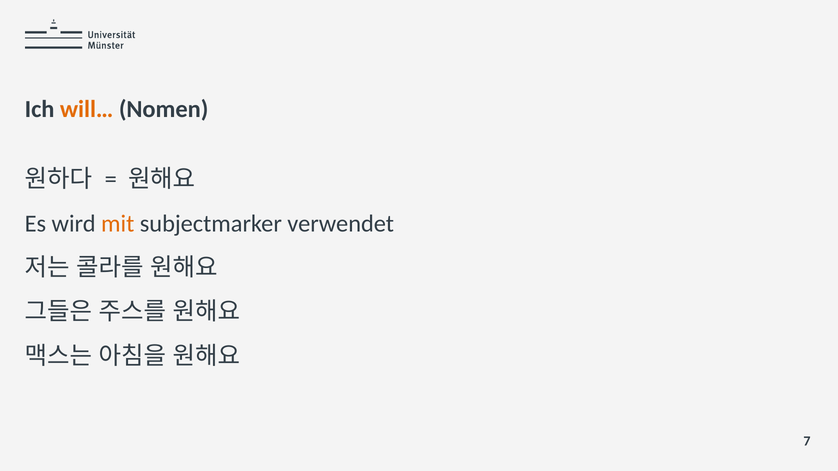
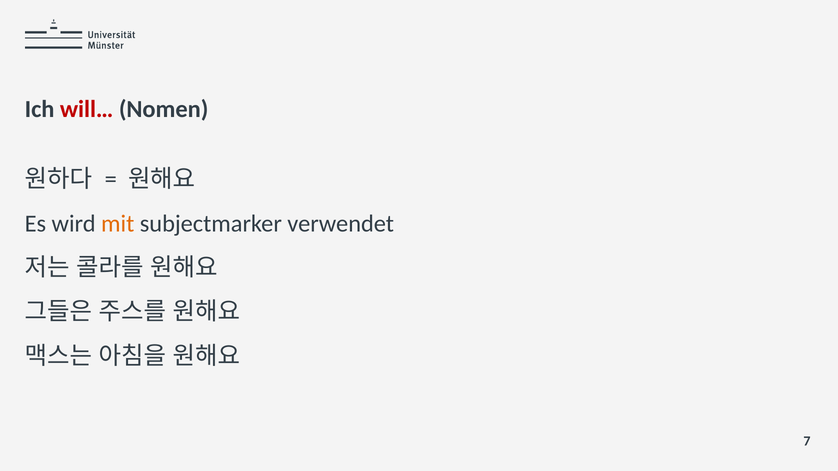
will… colour: orange -> red (87, 109)
